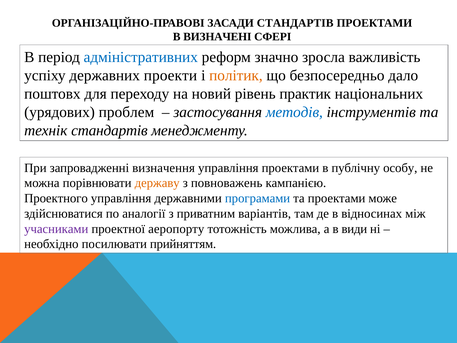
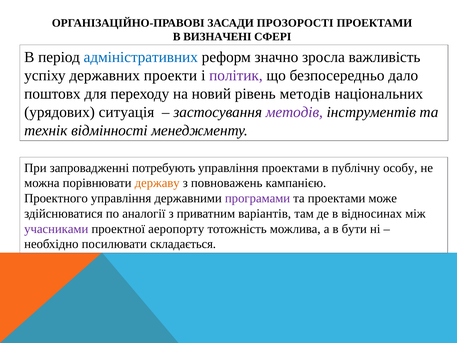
ЗАСАДИ СТАНДАРТІВ: СТАНДАРТІВ -> ПРОЗОРОСТІ (295, 23)
політик colour: orange -> purple (236, 75)
рівень практик: практик -> методів (305, 94)
проблем: проблем -> ситуація (126, 112)
методів colour: blue -> purple (294, 112)
технік стандартів: стандартів -> відмінності (109, 130)
визначення: визначення -> потребують (164, 168)
програмами colour: blue -> purple (258, 198)
види: види -> бути (354, 229)
прийняттям: прийняттям -> складається (183, 244)
